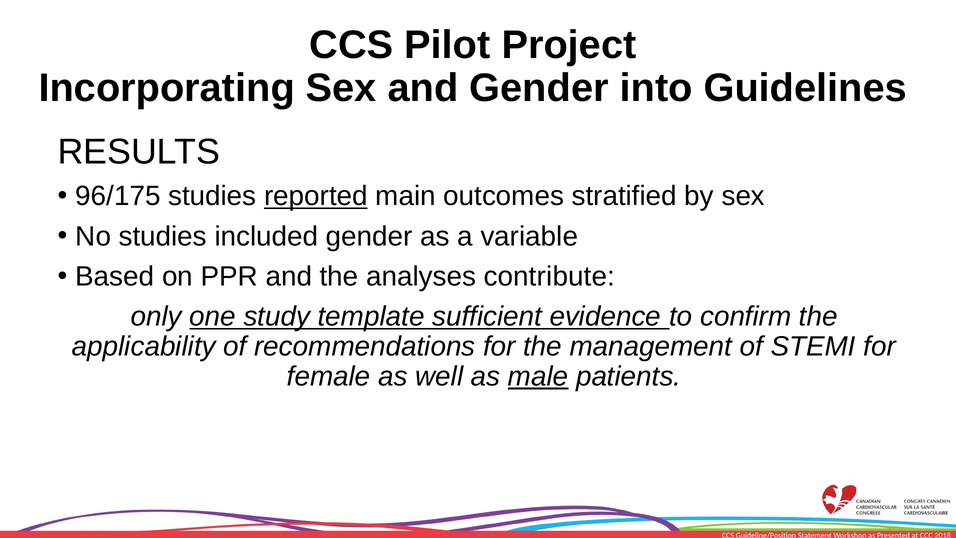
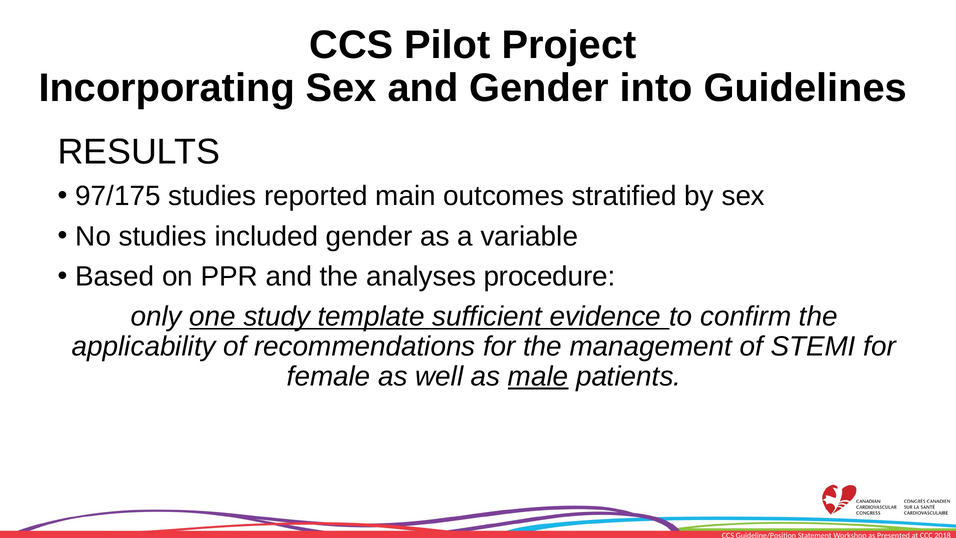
96/175: 96/175 -> 97/175 (118, 196)
reported underline: present -> none (316, 196)
contribute: contribute -> procedure (549, 276)
